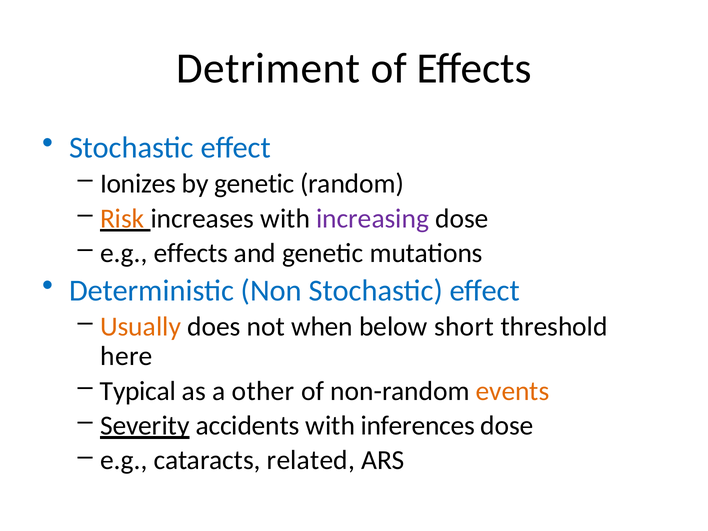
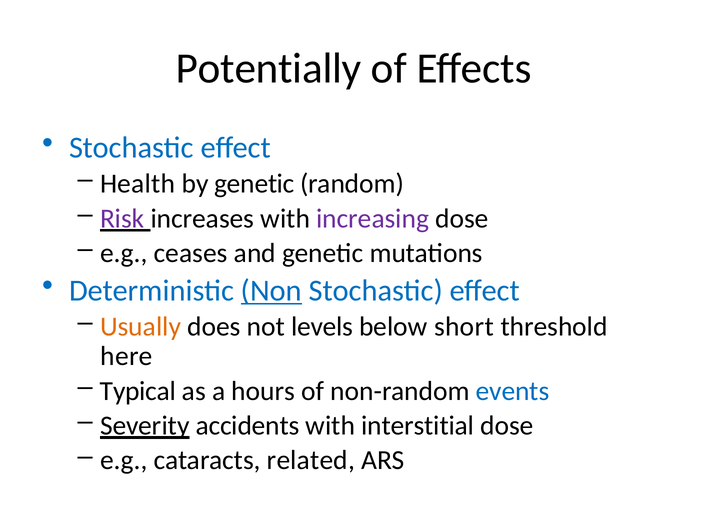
Detriment: Detriment -> Potentially (269, 69)
Ionizes: Ionizes -> Health (138, 184)
Risk colour: orange -> purple (122, 219)
e.g effects: effects -> ceases (191, 253)
Non underline: none -> present (271, 291)
when: when -> levels (322, 327)
other: other -> hours (263, 391)
events colour: orange -> blue (513, 391)
inferences: inferences -> interstitial (418, 426)
